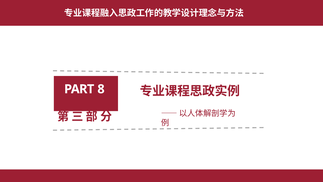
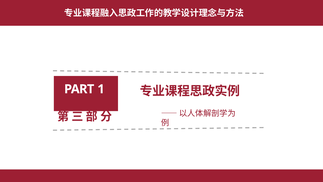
8: 8 -> 1 (101, 89)
